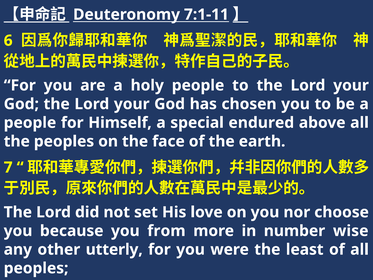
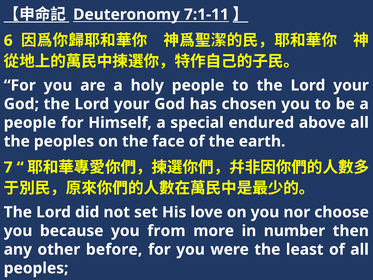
wise: wise -> then (351, 231)
utterly: utterly -> before (114, 249)
